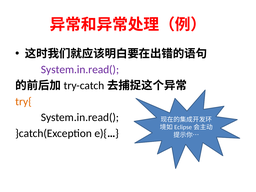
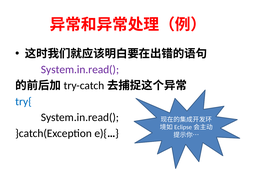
try{ colour: orange -> blue (24, 102)
